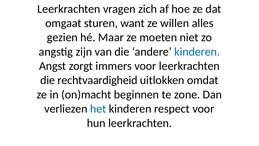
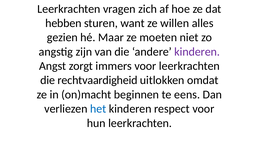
omgaat: omgaat -> hebben (63, 23)
kinderen colour: blue -> purple (197, 52)
zone: zone -> eens (187, 94)
